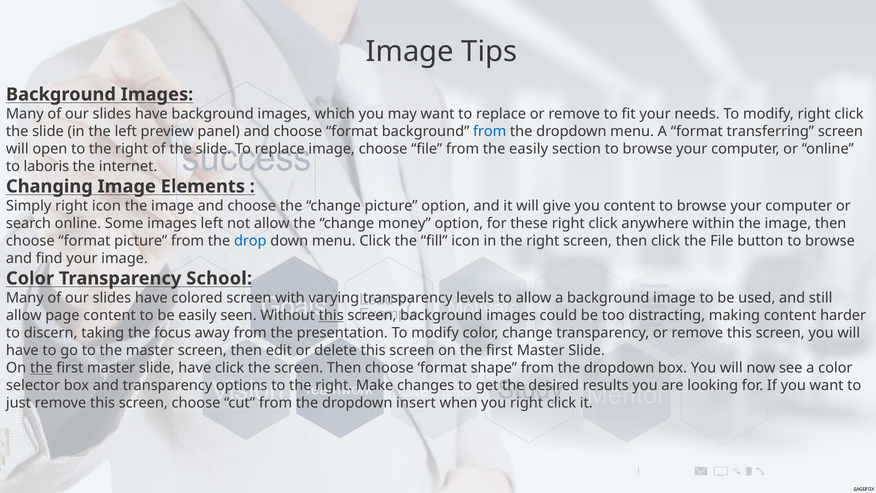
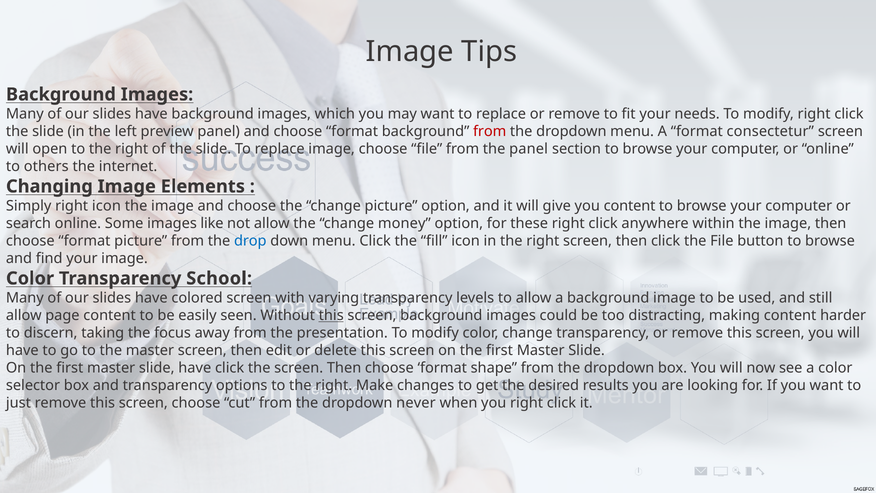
from colour: blue -> red (490, 131)
transferring: transferring -> consectetur (770, 131)
the easily: easily -> panel (529, 149)
laboris: laboris -> others (46, 166)
images left: left -> like (212, 223)
the underline: present -> none (41, 368)
insert: insert -> never (416, 403)
